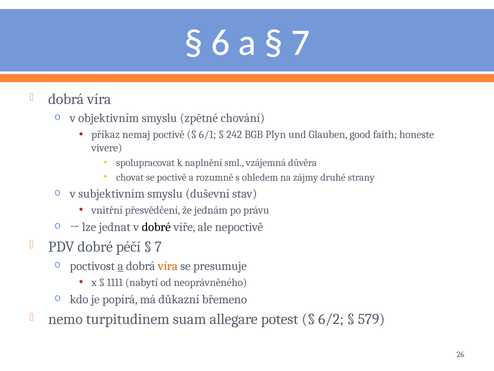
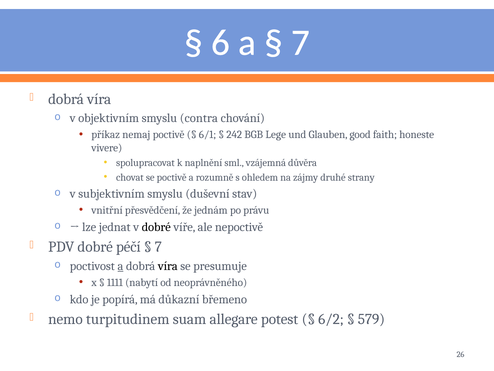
zpětné: zpětné -> contra (199, 118)
Plyn: Plyn -> Lege (276, 134)
víra colour: orange -> black (168, 266)
